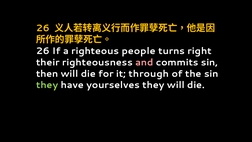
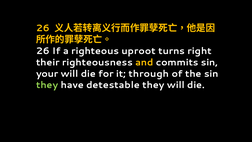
people: people -> uproot (139, 51)
and colour: pink -> yellow (144, 62)
then: then -> your (47, 74)
yourselves: yourselves -> detestable (113, 85)
